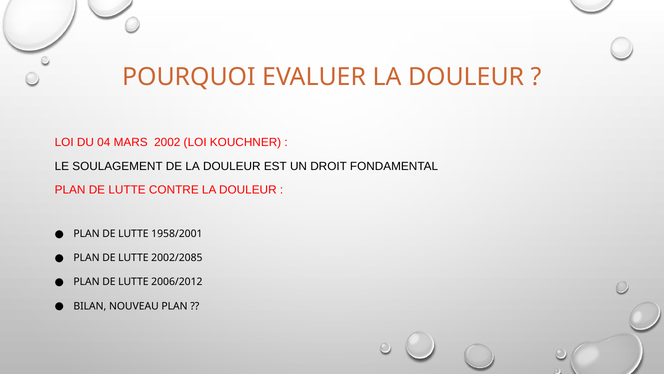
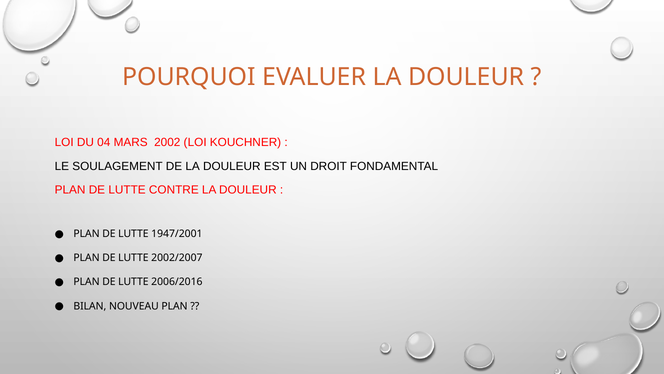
1958/2001: 1958/2001 -> 1947/2001 (177, 233)
2002/2085: 2002/2085 -> 2002/2007 (177, 258)
2006/2012: 2006/2012 -> 2006/2016 (177, 282)
